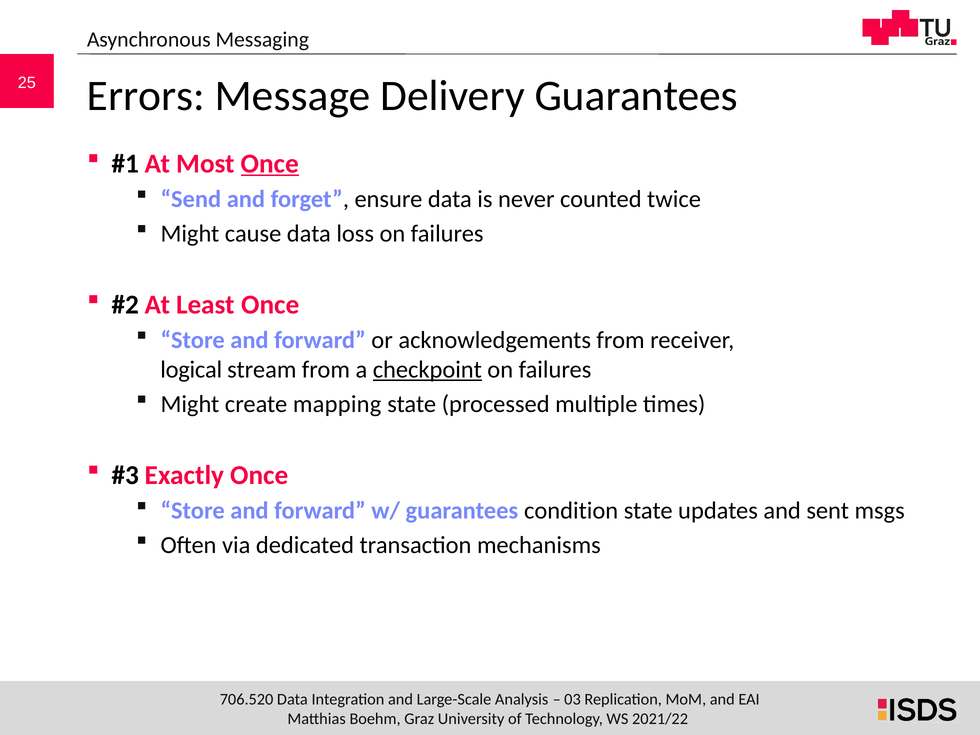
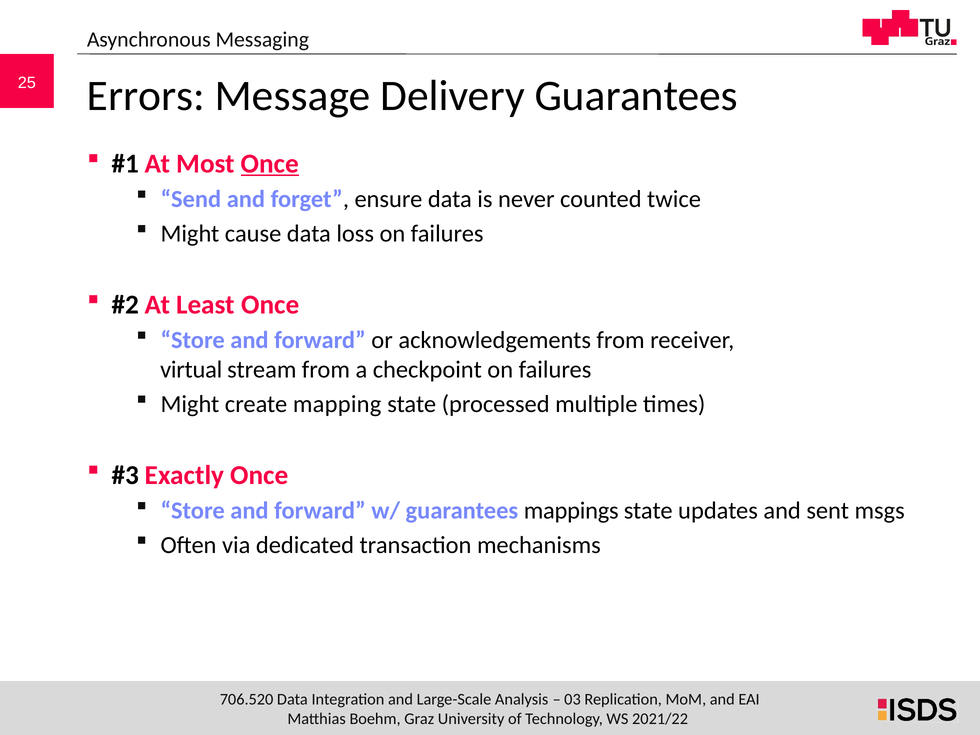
logical: logical -> virtual (191, 370)
checkpoint underline: present -> none (427, 370)
condition: condition -> mappings (571, 511)
